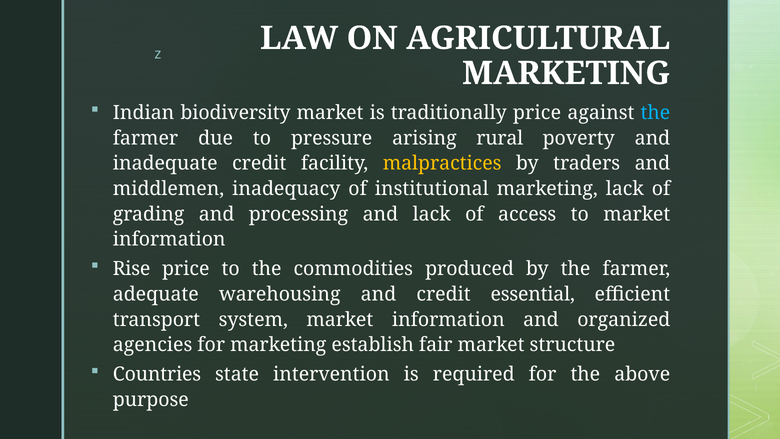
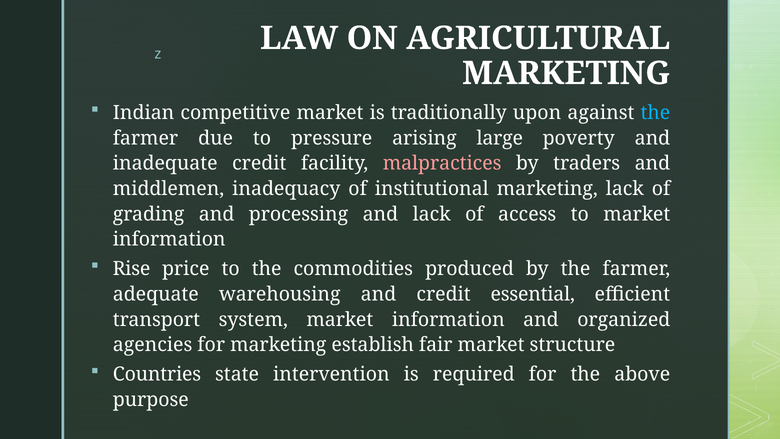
biodiversity: biodiversity -> competitive (235, 113)
traditionally price: price -> upon (537, 113)
rural: rural -> large (500, 138)
malpractices colour: yellow -> pink (442, 163)
